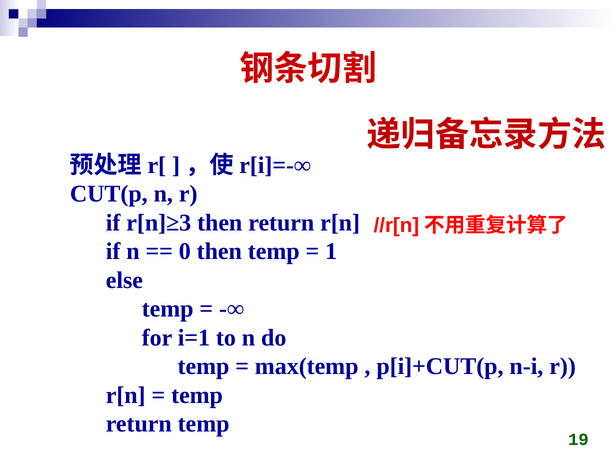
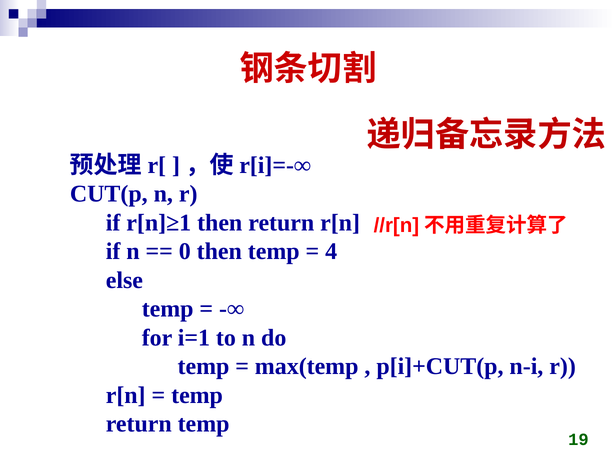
r[n]≥3: r[n]≥3 -> r[n]≥1 (159, 223)
1: 1 -> 4 (331, 251)
